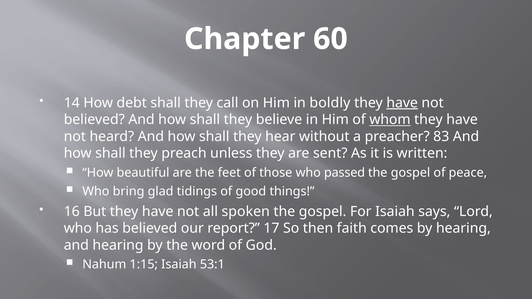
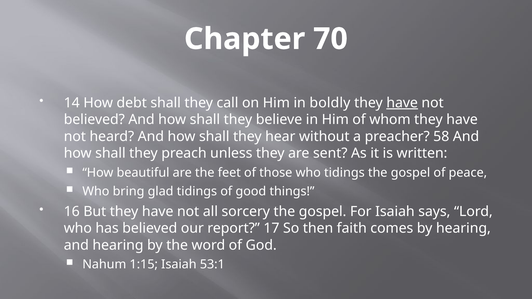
60: 60 -> 70 (330, 39)
whom underline: present -> none (390, 120)
83: 83 -> 58 (441, 137)
who passed: passed -> tidings (344, 173)
spoken: spoken -> sorcery (246, 212)
